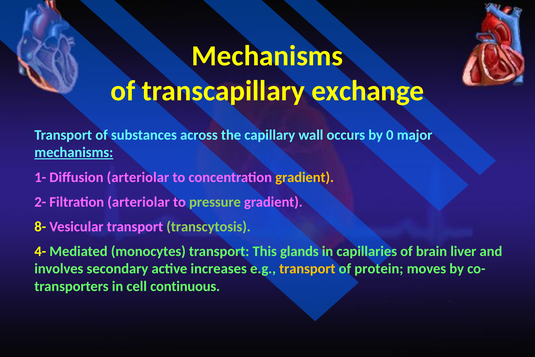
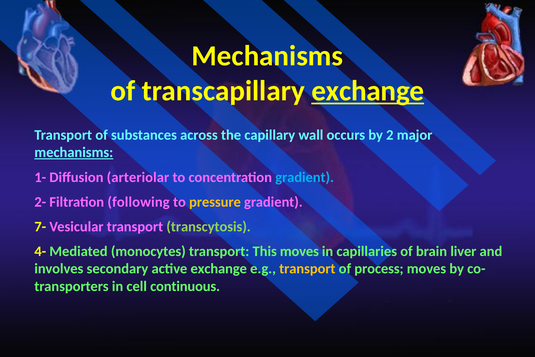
exchange underline: none -> present (368, 91)
0: 0 -> 2 (390, 135)
gradient colour: yellow -> light blue (305, 177)
Filtration arteriolar: arteriolar -> following (139, 202)
pressure colour: light green -> yellow (215, 202)
8-: 8- -> 7- (40, 226)
This glands: glands -> moves (299, 251)
active increases: increases -> exchange (219, 269)
protein: protein -> process (379, 269)
